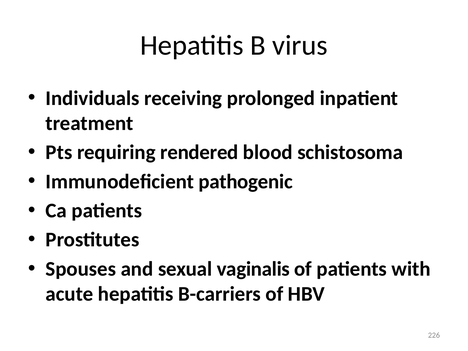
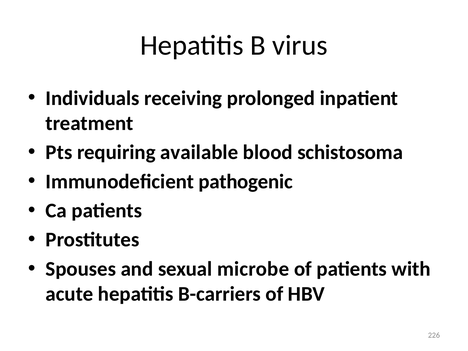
rendered: rendered -> available (199, 152)
vaginalis: vaginalis -> microbe (253, 269)
